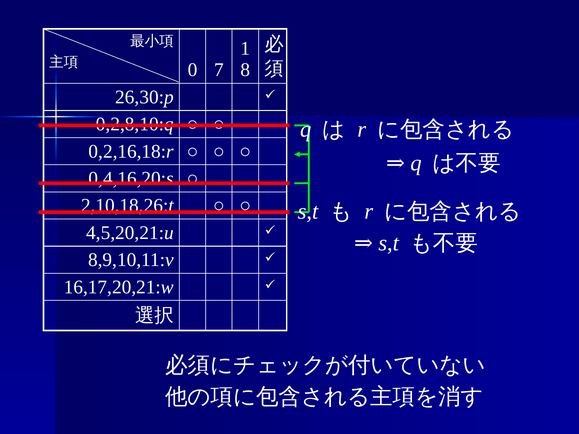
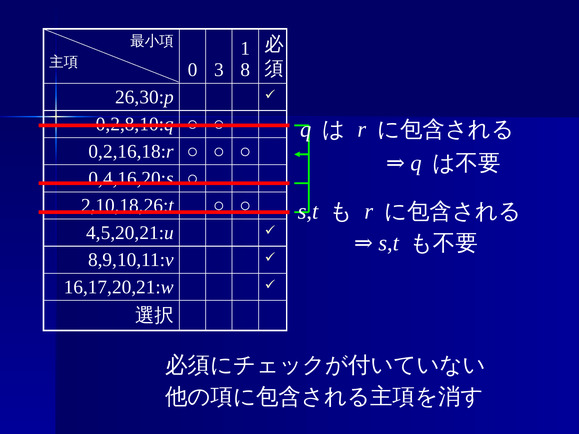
7: 7 -> 3 (219, 70)
